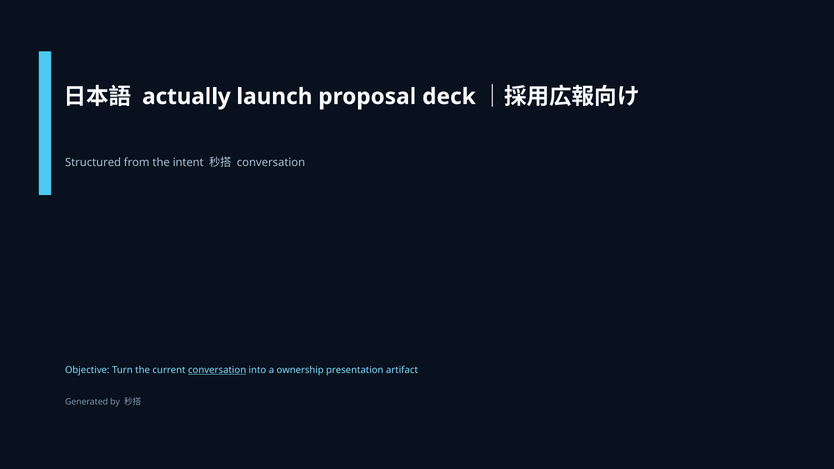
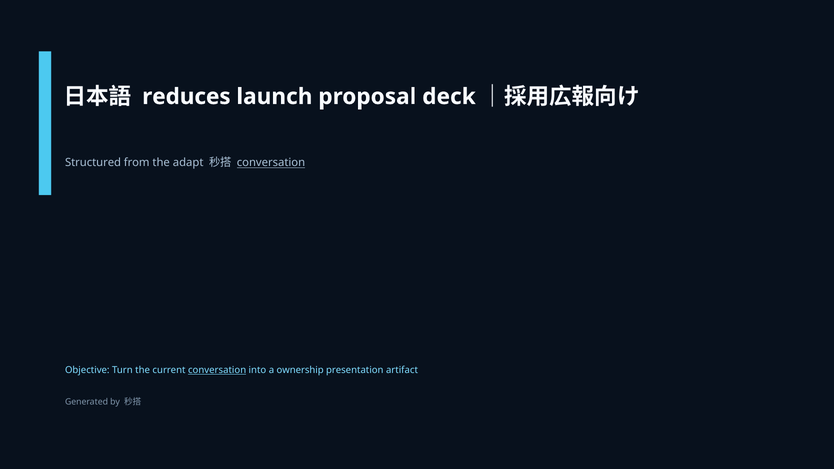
actually: actually -> reduces (186, 97)
intent: intent -> adapt (188, 163)
conversation underline: none -> present (271, 163)
